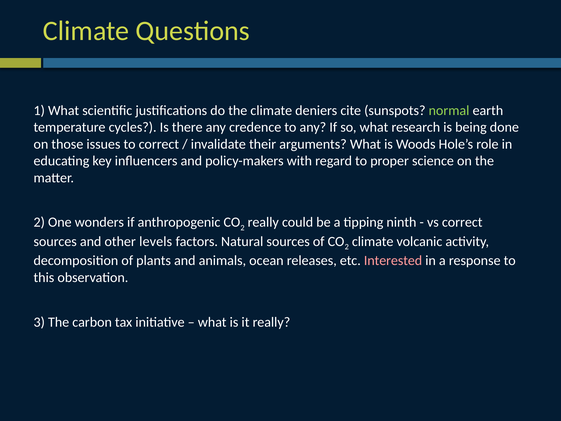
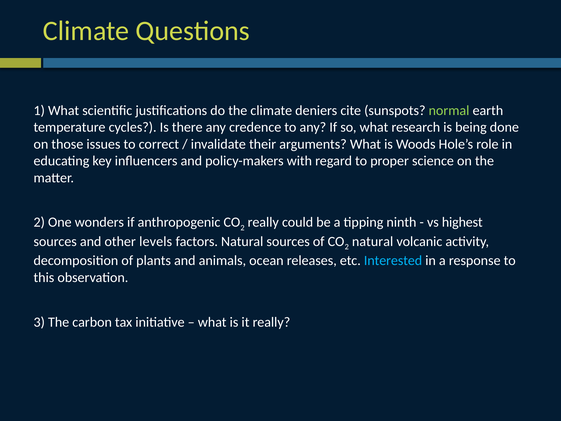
vs correct: correct -> highest (462, 222)
2 climate: climate -> natural (373, 241)
Interested colour: pink -> light blue (393, 260)
